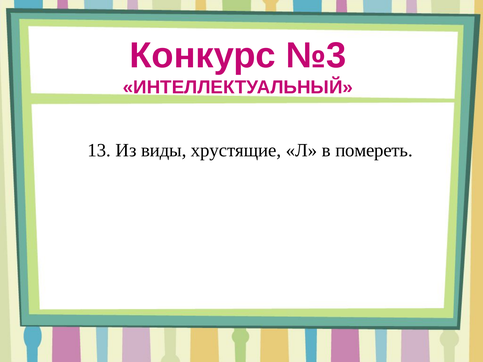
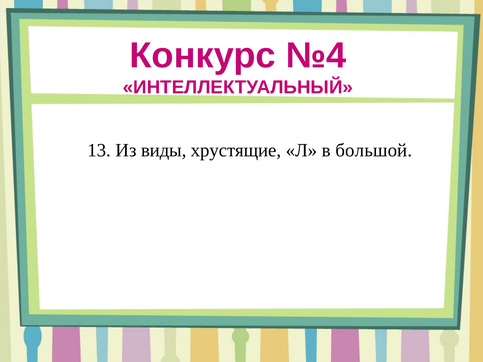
№3: №3 -> №4 (316, 56)
помереть: помереть -> большой (374, 150)
